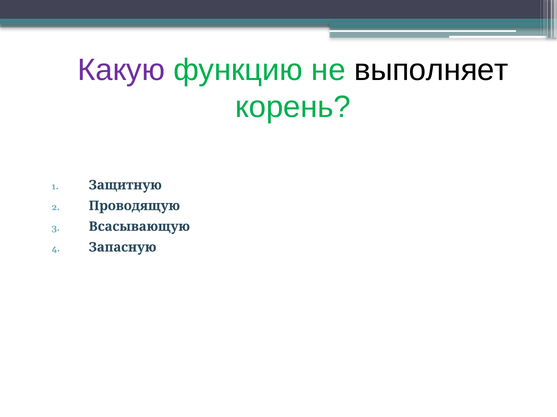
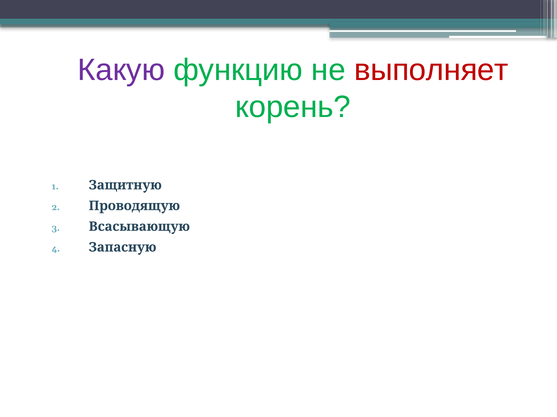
выполняет colour: black -> red (431, 70)
